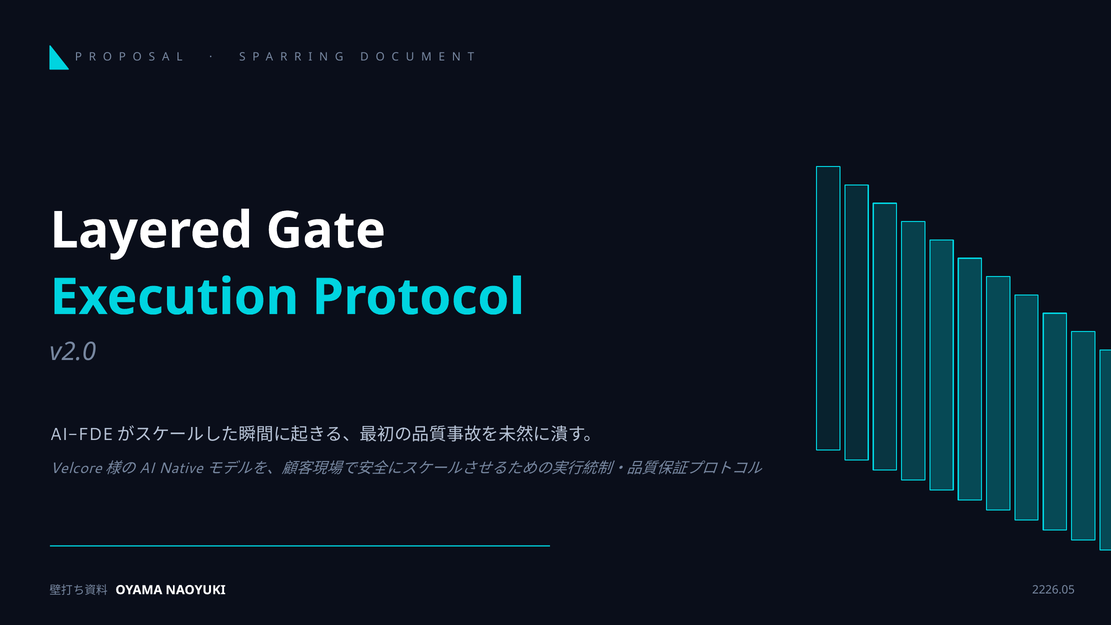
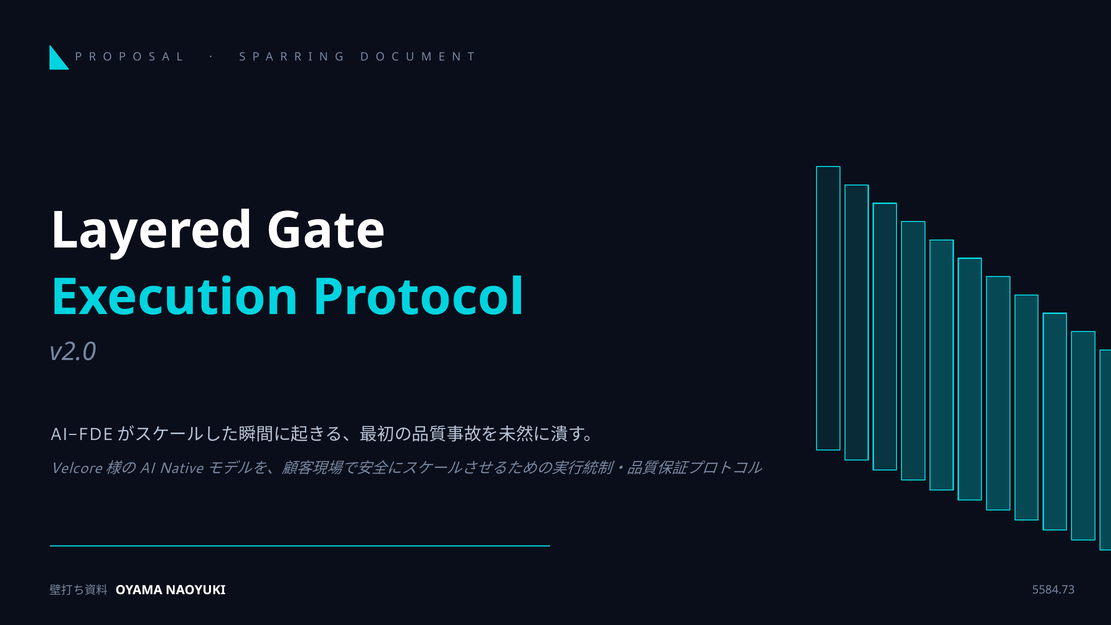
2226.05: 2226.05 -> 5584.73 (1054, 590)
